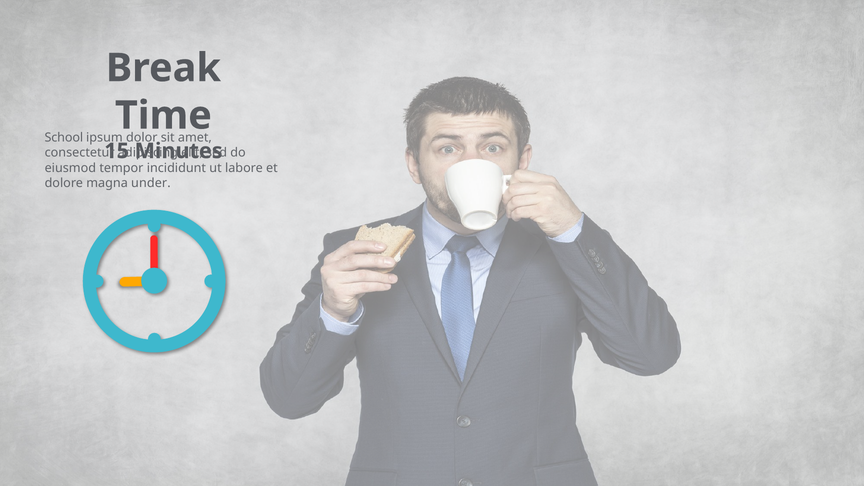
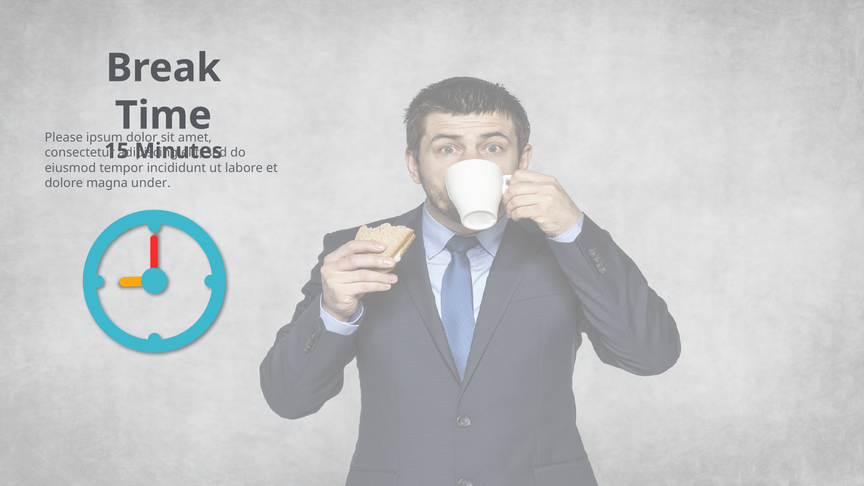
School: School -> Please (64, 138)
